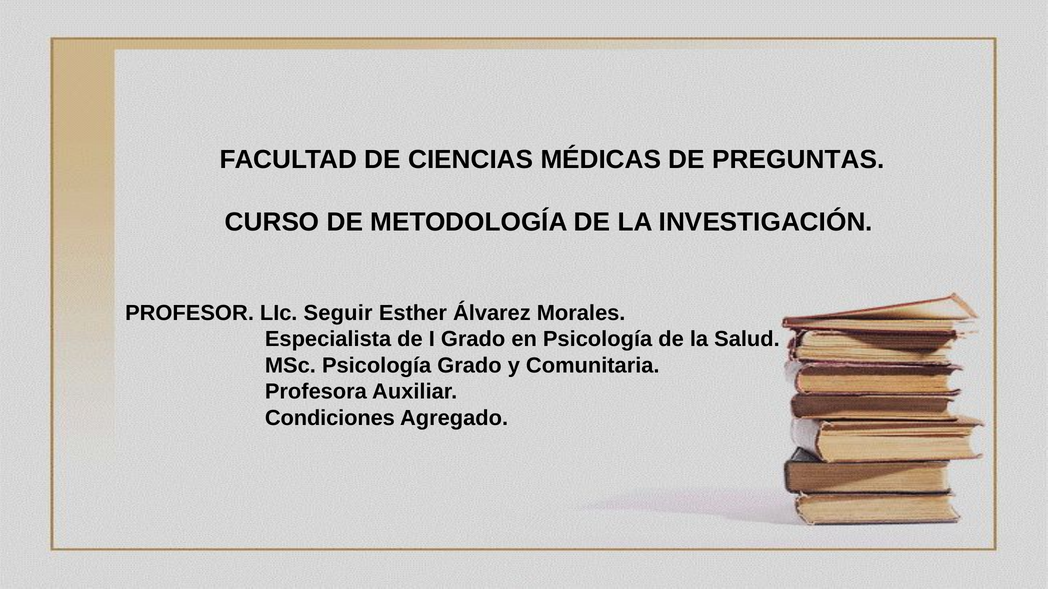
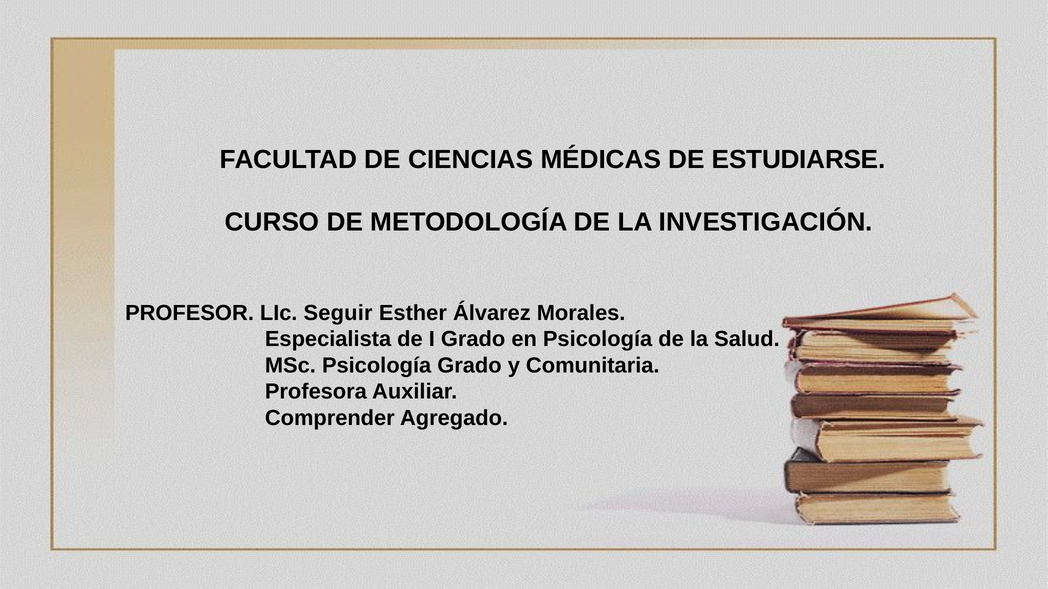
PREGUNTAS: PREGUNTAS -> ESTUDIARSE (799, 160)
Condiciones: Condiciones -> Comprender (330, 418)
